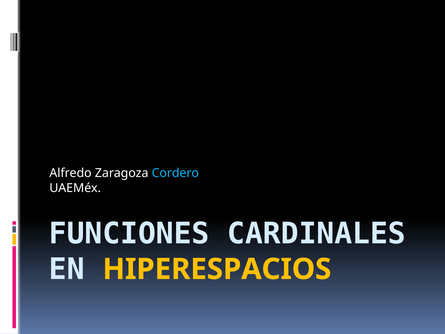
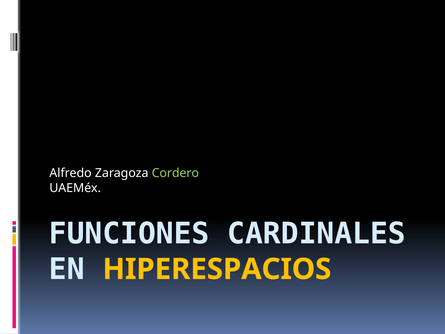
Cordero colour: light blue -> light green (175, 173)
